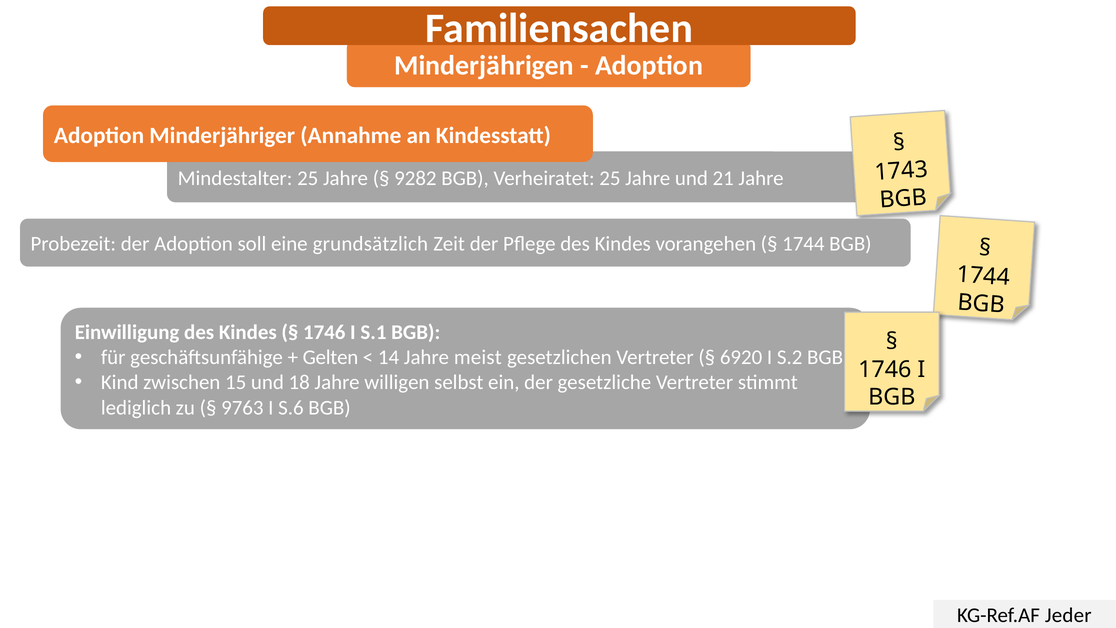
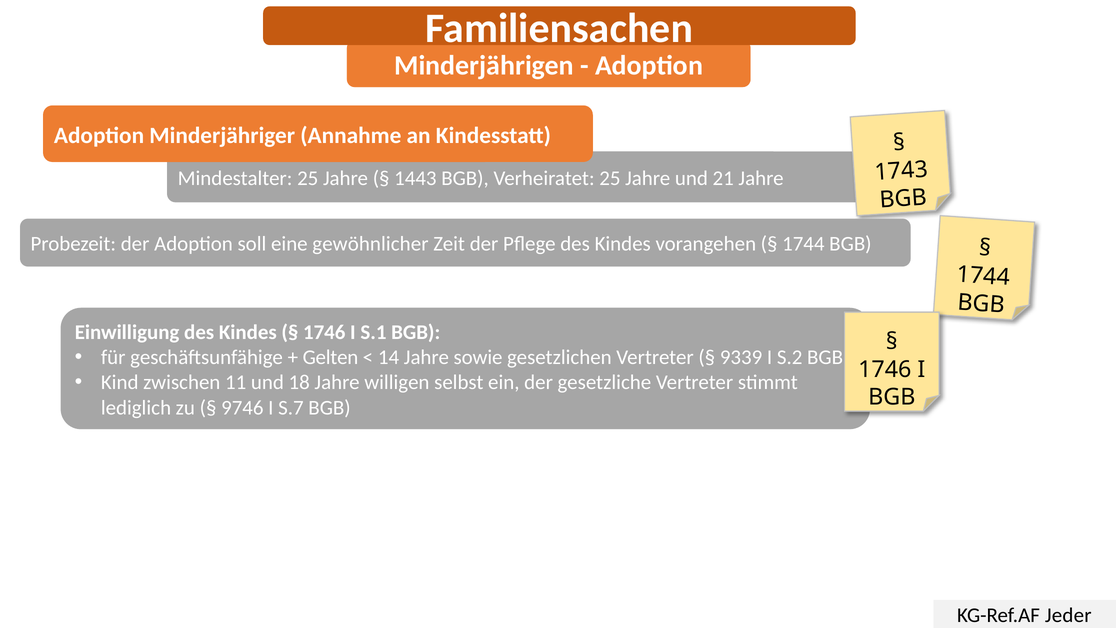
9282: 9282 -> 1443 (415, 178)
grundsätzlich: grundsätzlich -> gewöhnlicher (370, 244)
meist: meist -> sowie (478, 357)
6920: 6920 -> 9339 (741, 357)
15: 15 -> 11 (236, 382)
9763: 9763 -> 9746 (242, 407)
S.6: S.6 -> S.7 (291, 407)
